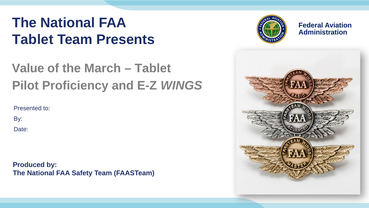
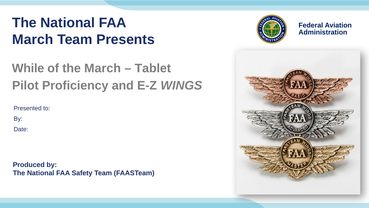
Tablet: Tablet -> March (33, 39)
Value: Value -> While (28, 68)
